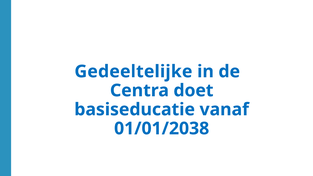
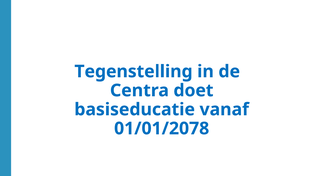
Gedeeltelijke: Gedeeltelijke -> Tegenstelling (134, 72)
01/01/2038: 01/01/2038 -> 01/01/2078 (162, 129)
